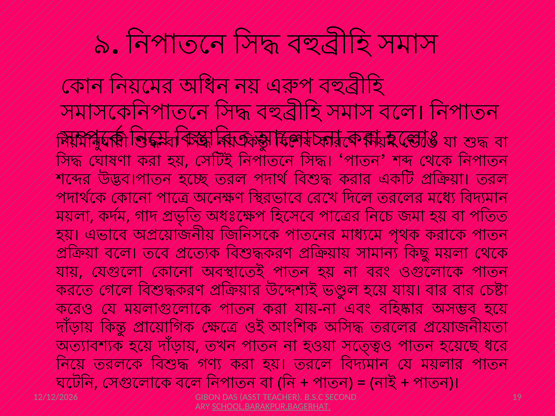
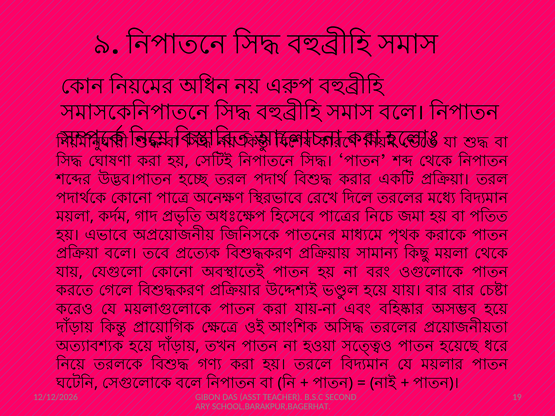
SCHOOL,BARAKPUR,BAGERHAT underline: present -> none (271, 407)
